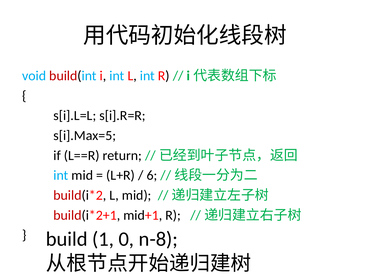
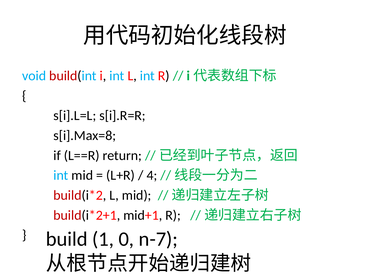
s[i].Max=5: s[i].Max=5 -> s[i].Max=8 (85, 136)
6: 6 -> 4 (152, 176)
n-8: n-8 -> n-7 (158, 240)
